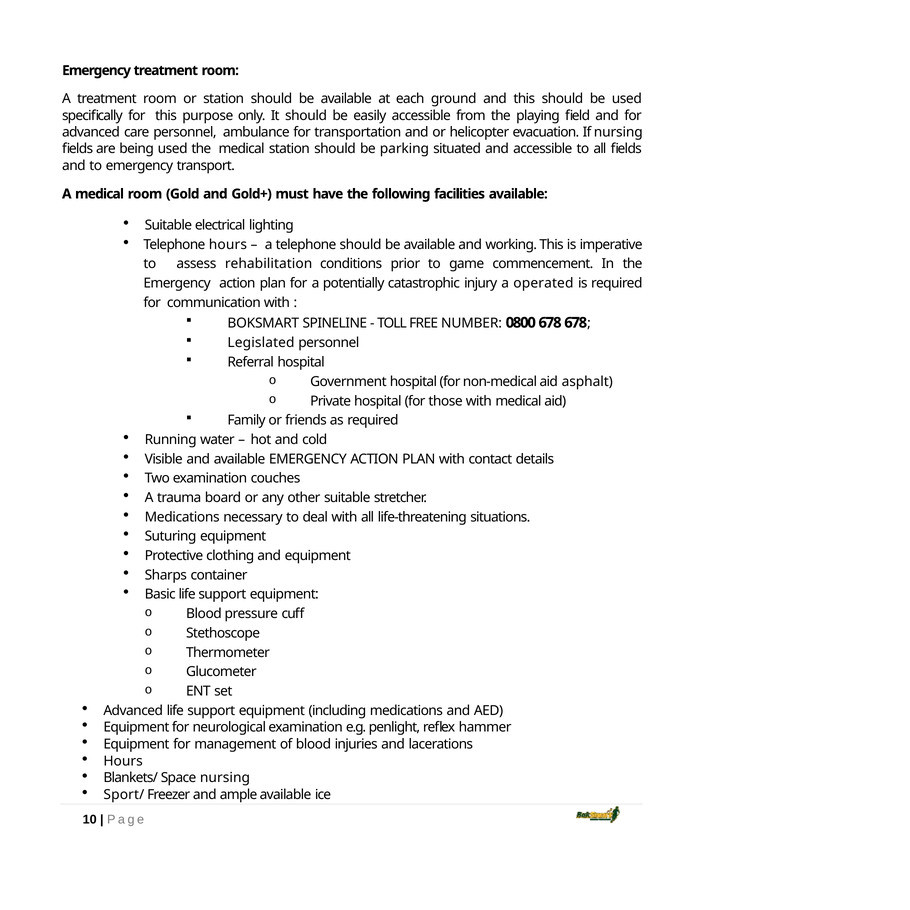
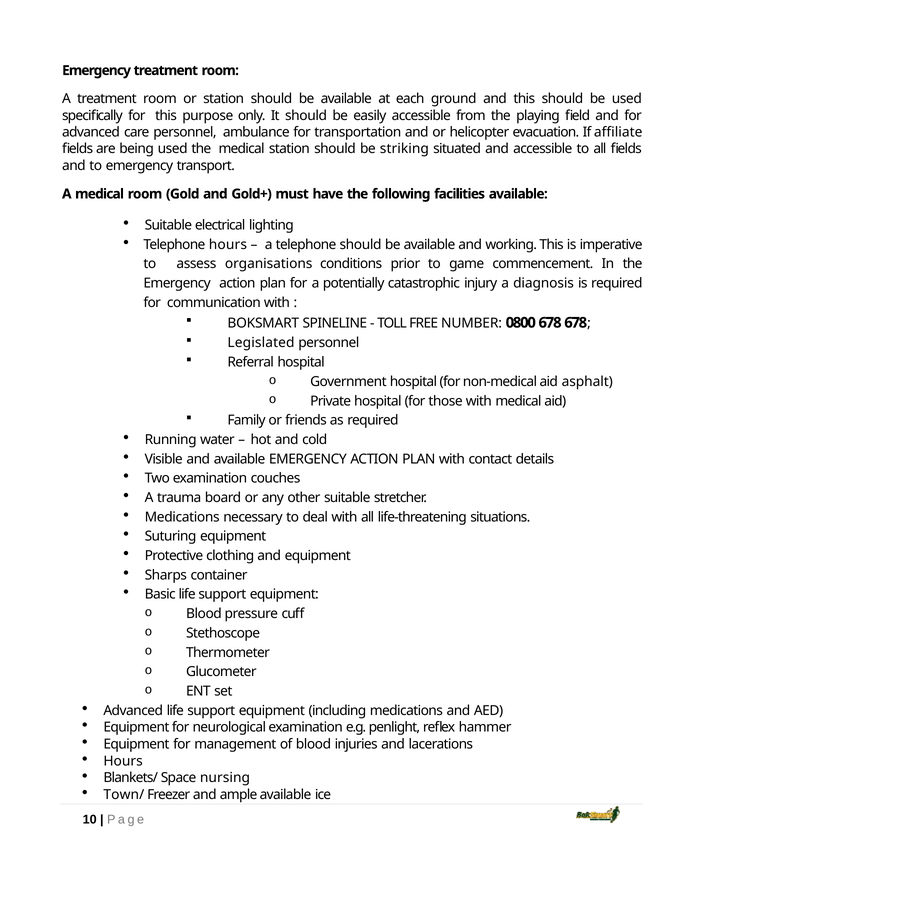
If nursing: nursing -> affiliate (618, 132)
parking: parking -> striking (404, 149)
rehabilitation: rehabilitation -> organisations (269, 264)
operated: operated -> diagnosis (544, 283)
Sport/: Sport/ -> Town/ (124, 795)
